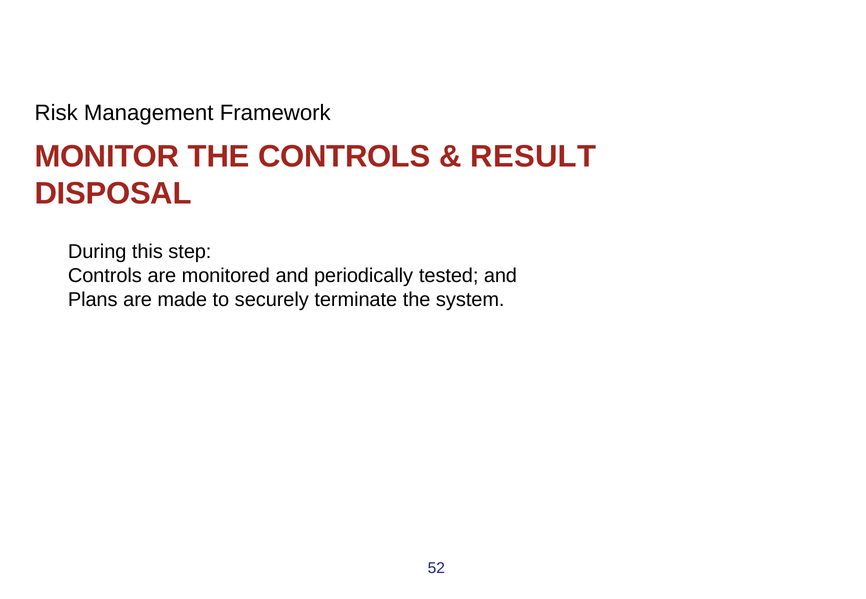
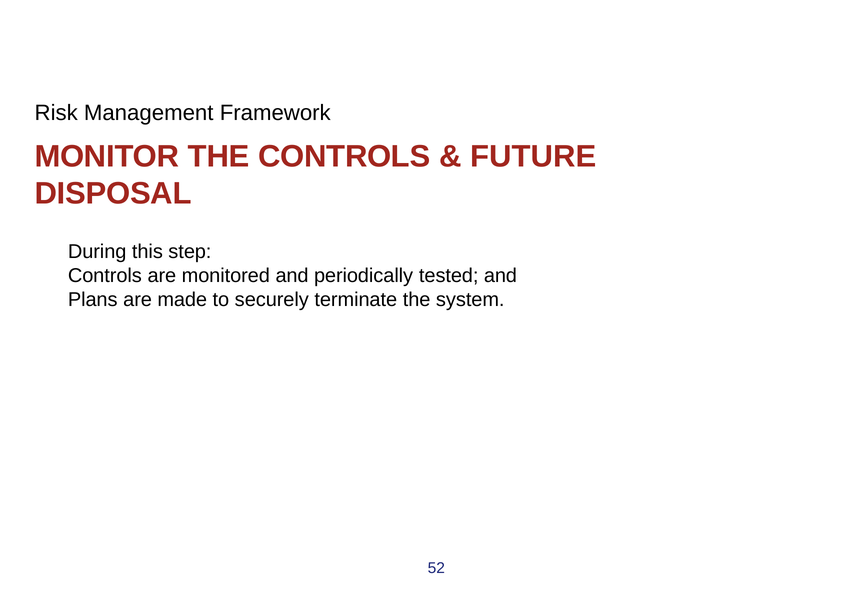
RESULT: RESULT -> FUTURE (533, 156)
